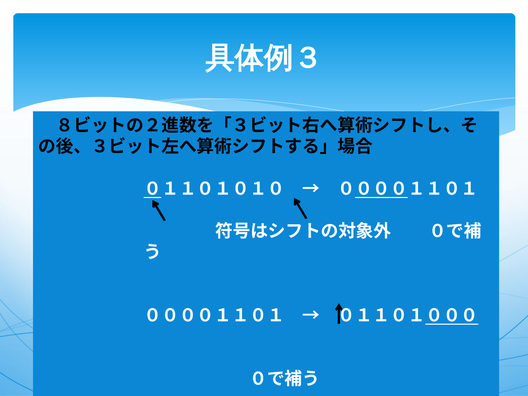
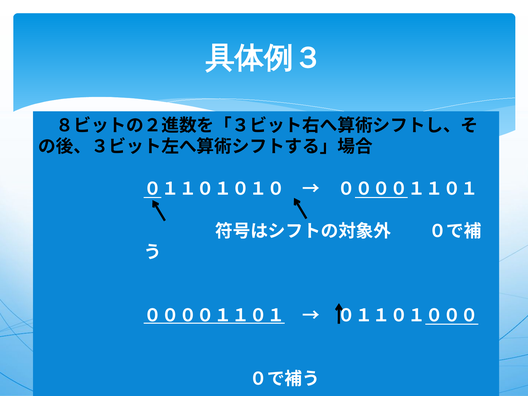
００００１１０１ underline: none -> present (214, 316)
